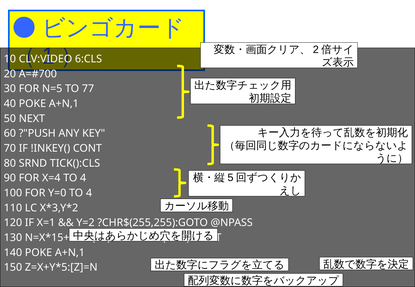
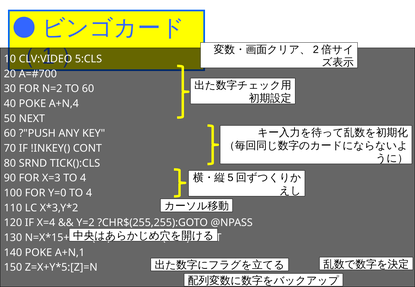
6:CLS: 6:CLS -> 5:CLS (89, 59)
N=5: N=5 -> N=2 (52, 89)
TO 77: 77 -> 60 (88, 89)
40 POKE A+N,1: A+N,1 -> A+N,4 (64, 104)
X=4: X=4 -> X=3 (51, 178)
X=1: X=1 -> X=4 (46, 223)
